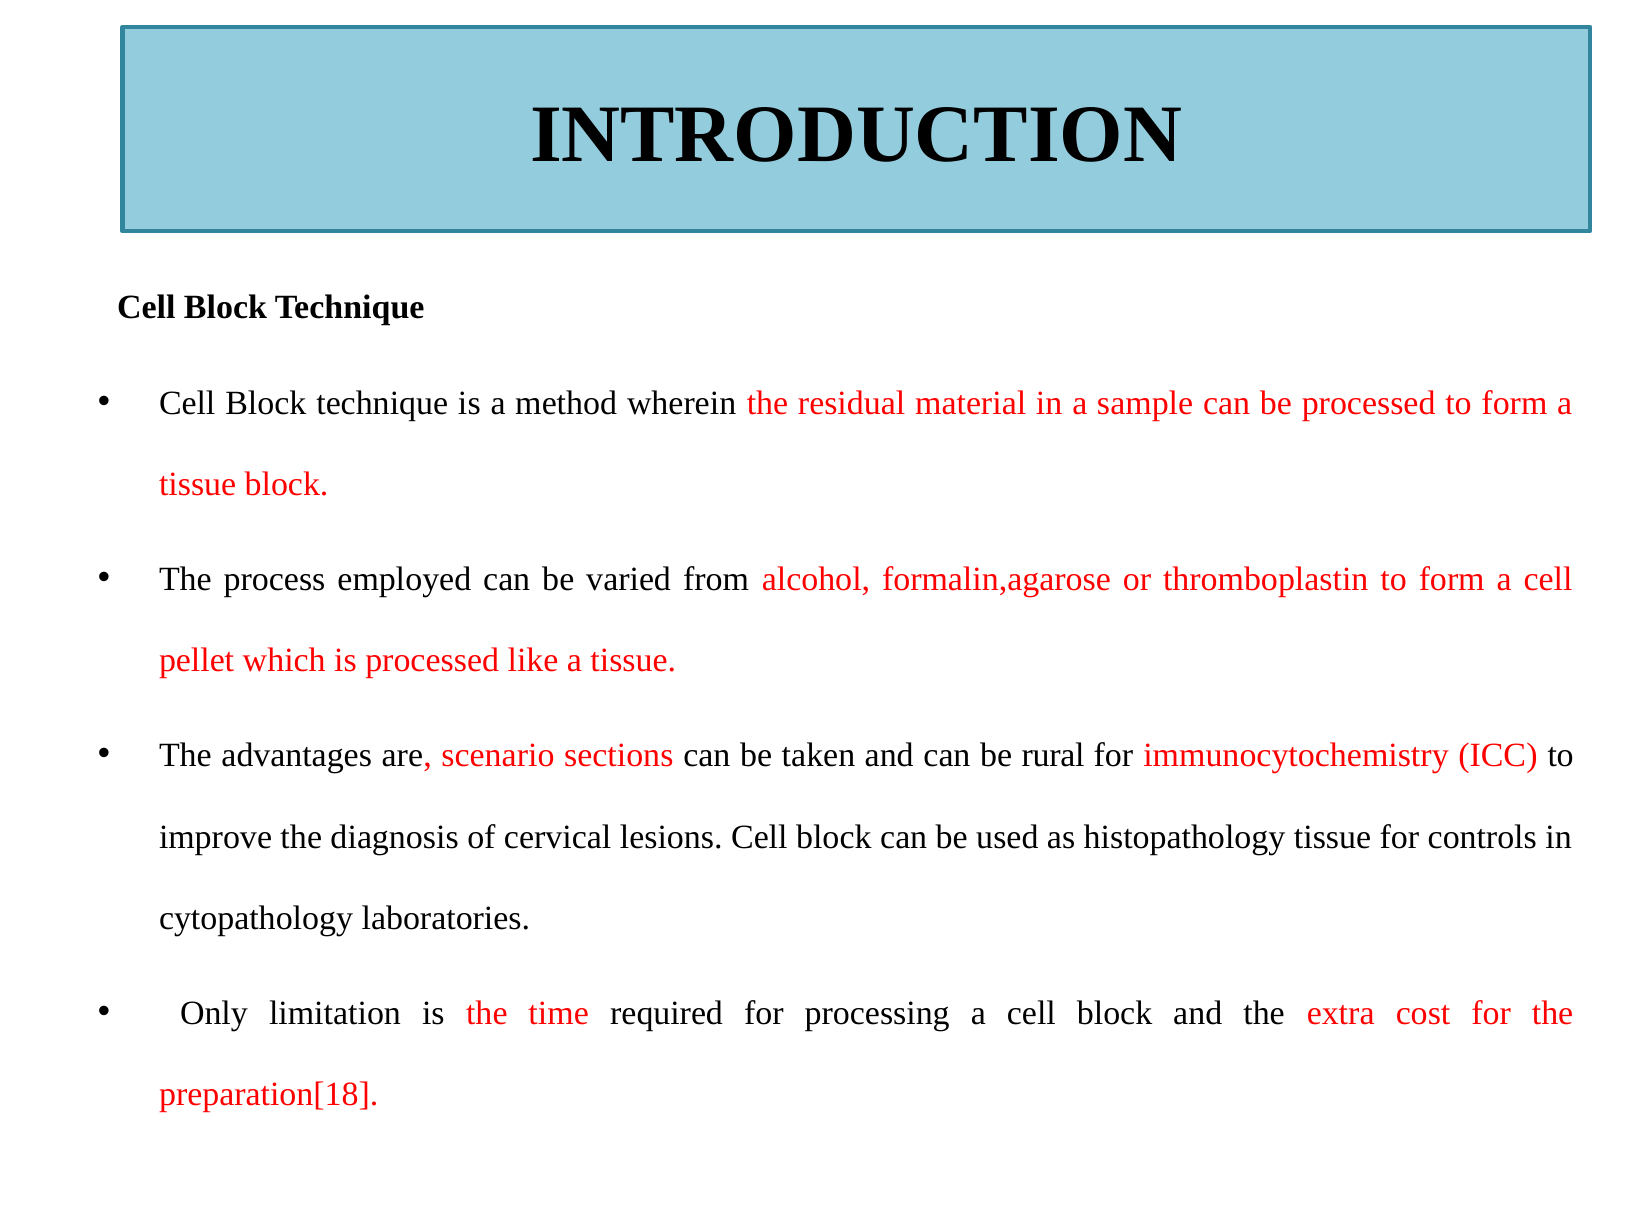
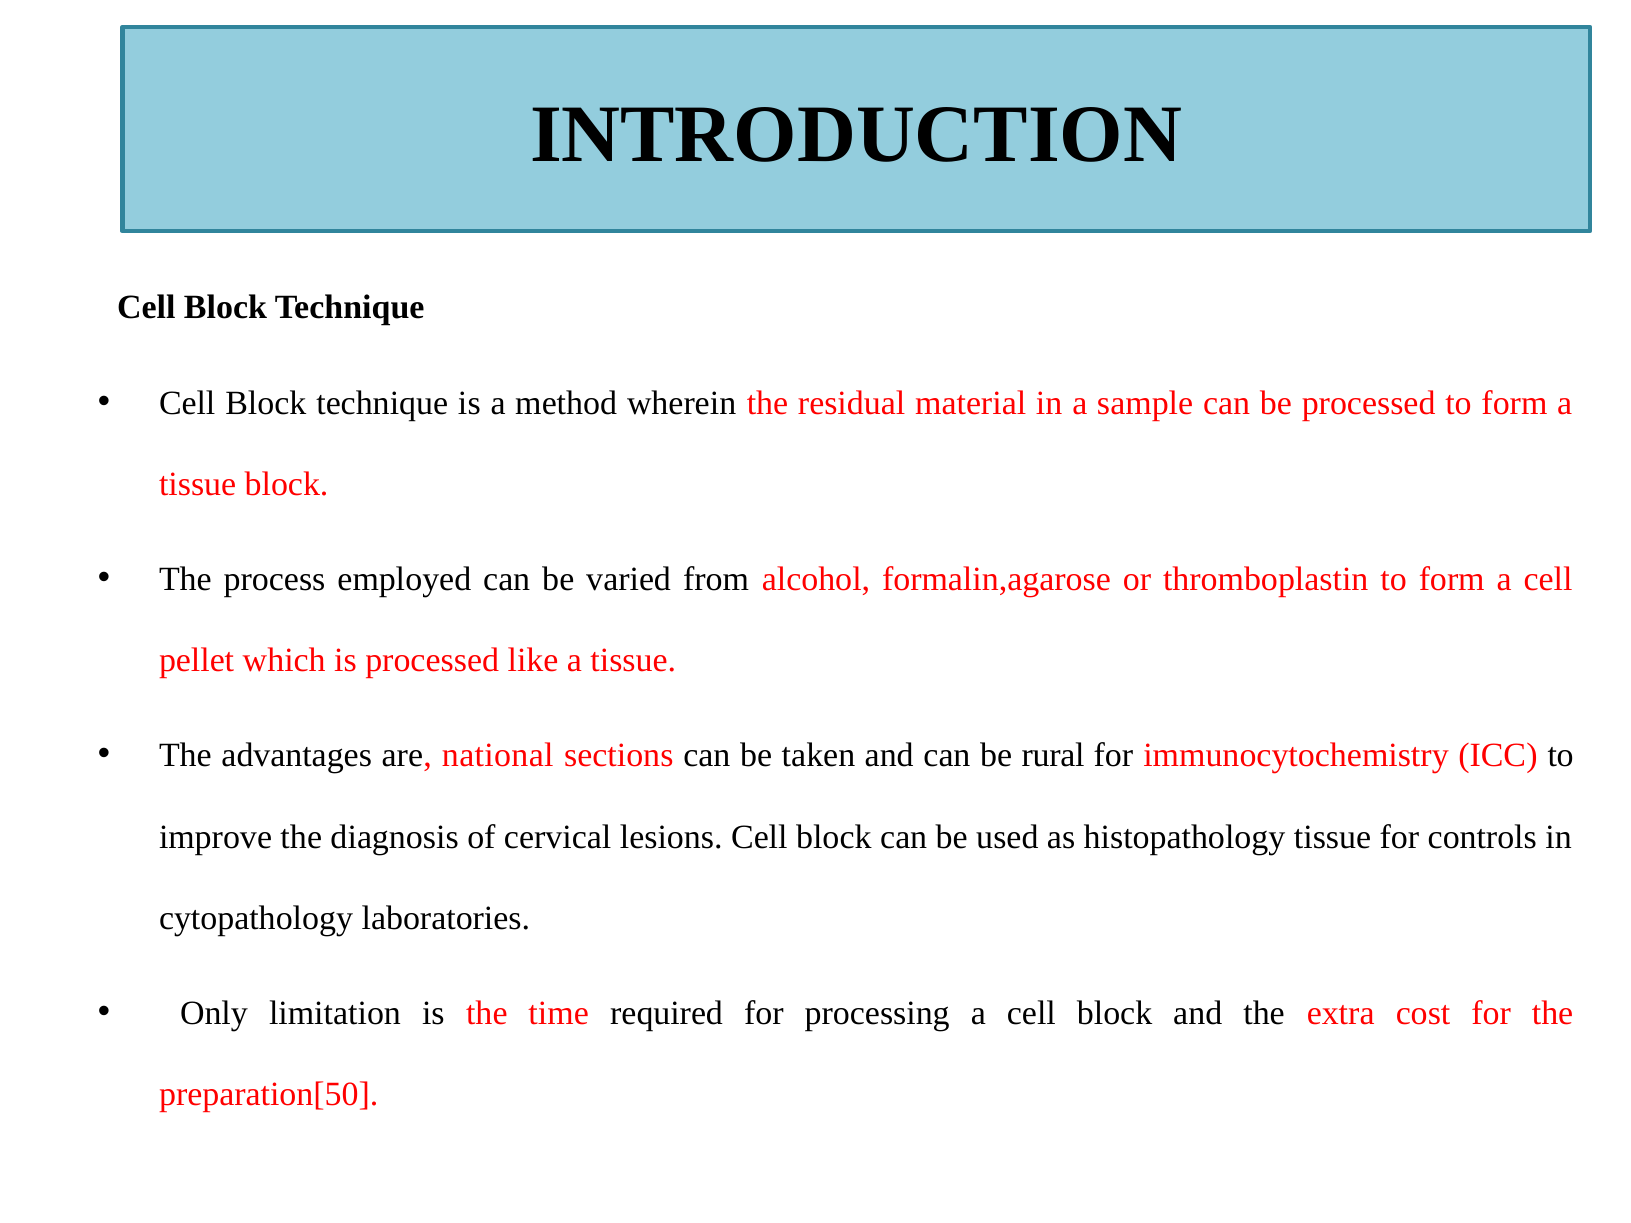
scenario: scenario -> national (498, 755)
preparation[18: preparation[18 -> preparation[50 (269, 1095)
